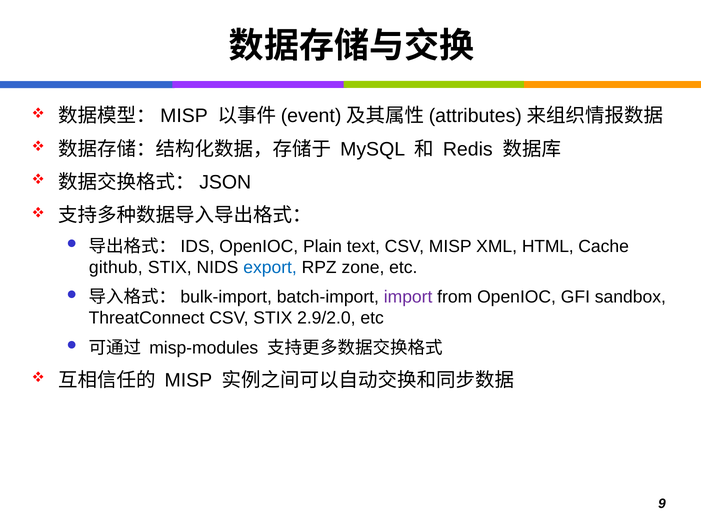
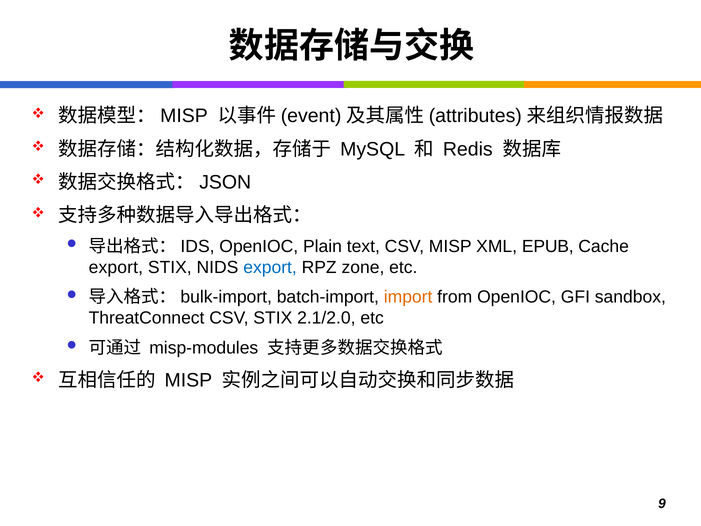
HTML: HTML -> EPUB (548, 246)
github: github -> export (116, 267)
import colour: purple -> orange (408, 297)
2.9/2.0: 2.9/2.0 -> 2.1/2.0 (326, 318)
